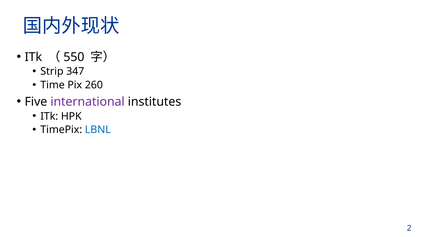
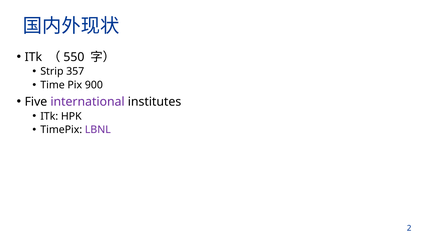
347: 347 -> 357 (75, 71)
260: 260 -> 900 (94, 85)
LBNL colour: blue -> purple (98, 130)
